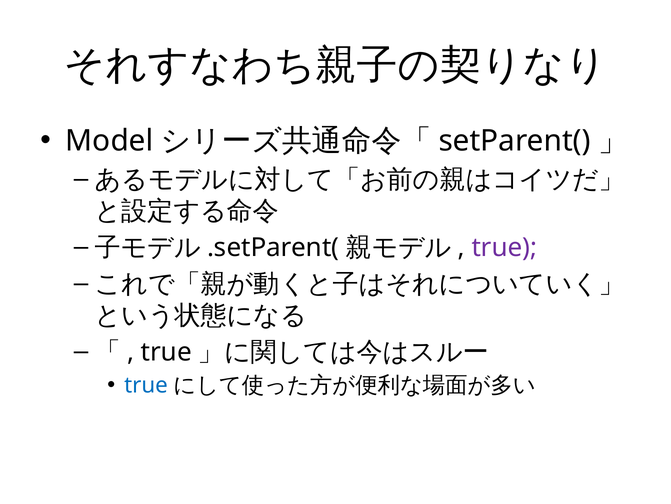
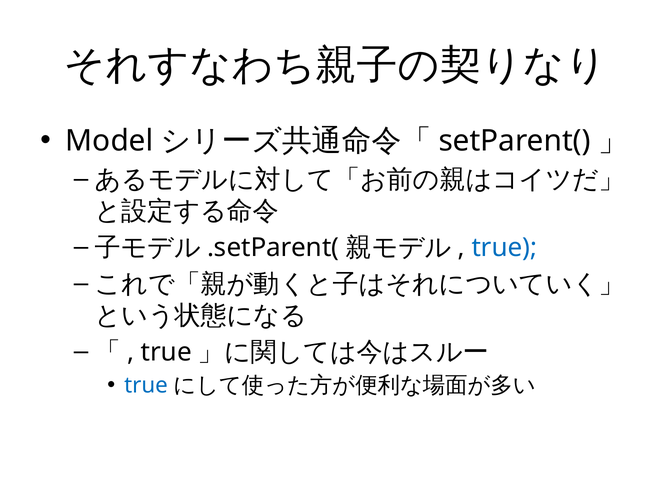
true colour: purple -> blue (504, 247)
